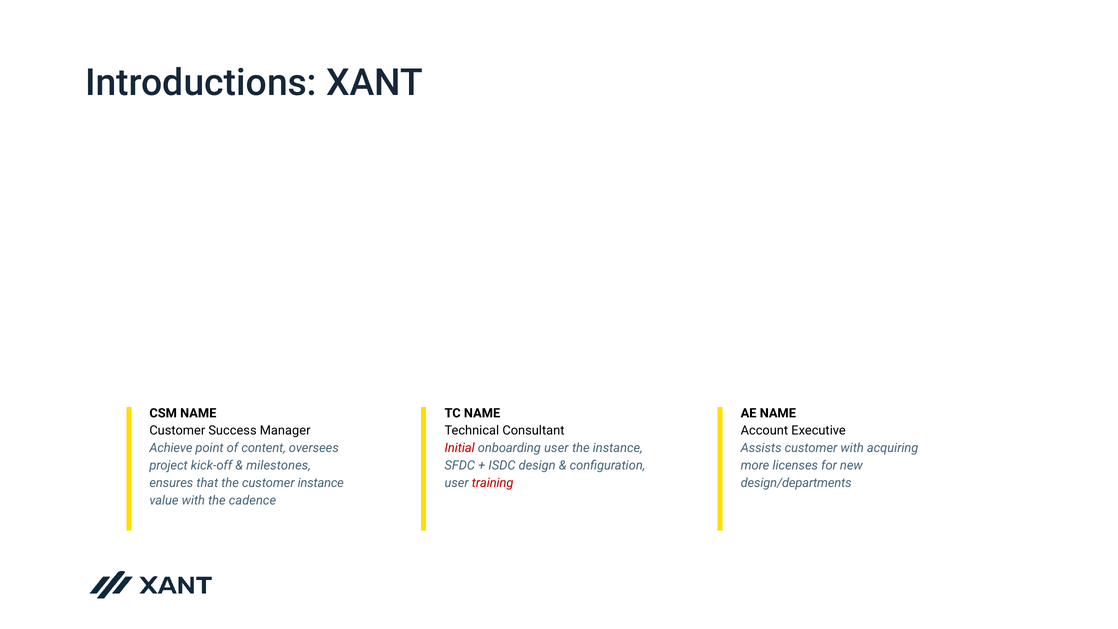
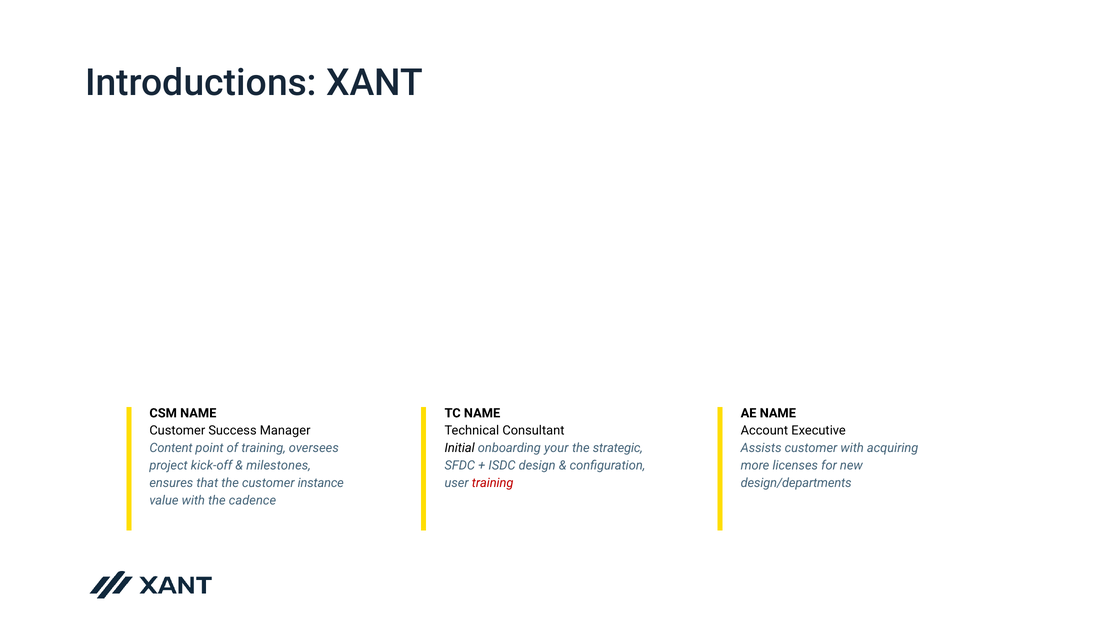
Achieve: Achieve -> Content (171, 448)
of content: content -> training (264, 448)
Initial colour: red -> black (460, 448)
onboarding user: user -> your (556, 448)
the instance: instance -> strategic (618, 448)
